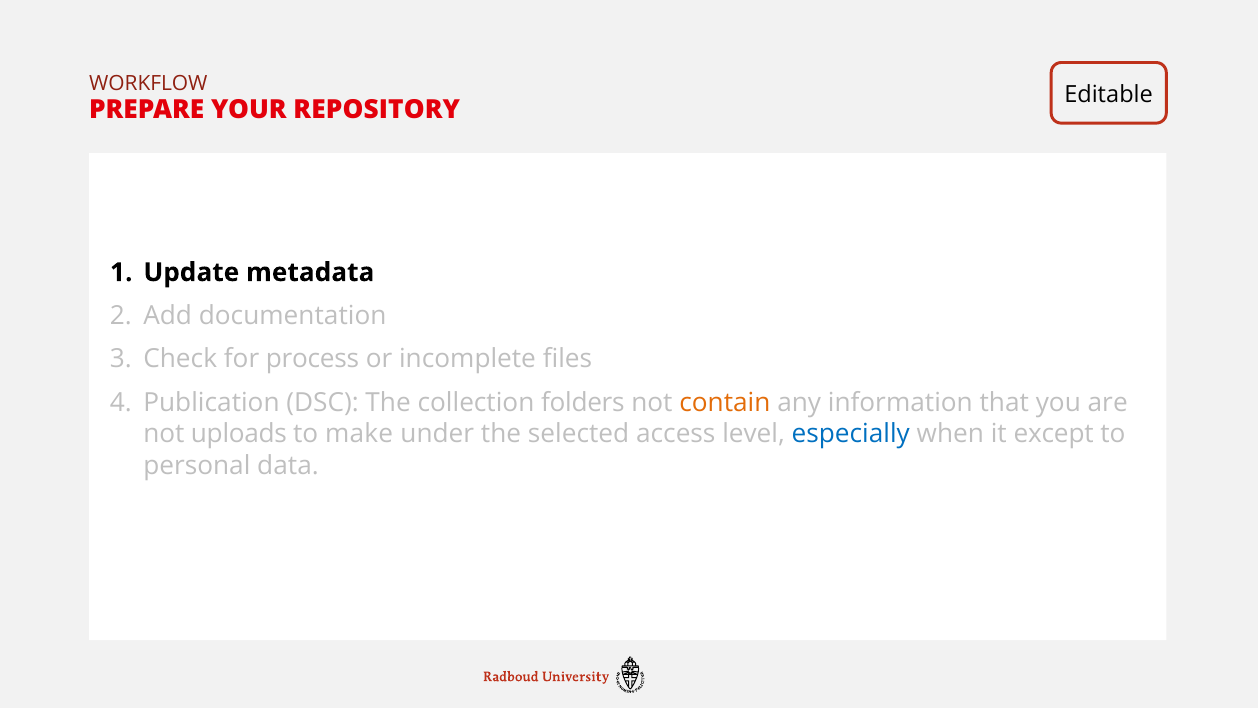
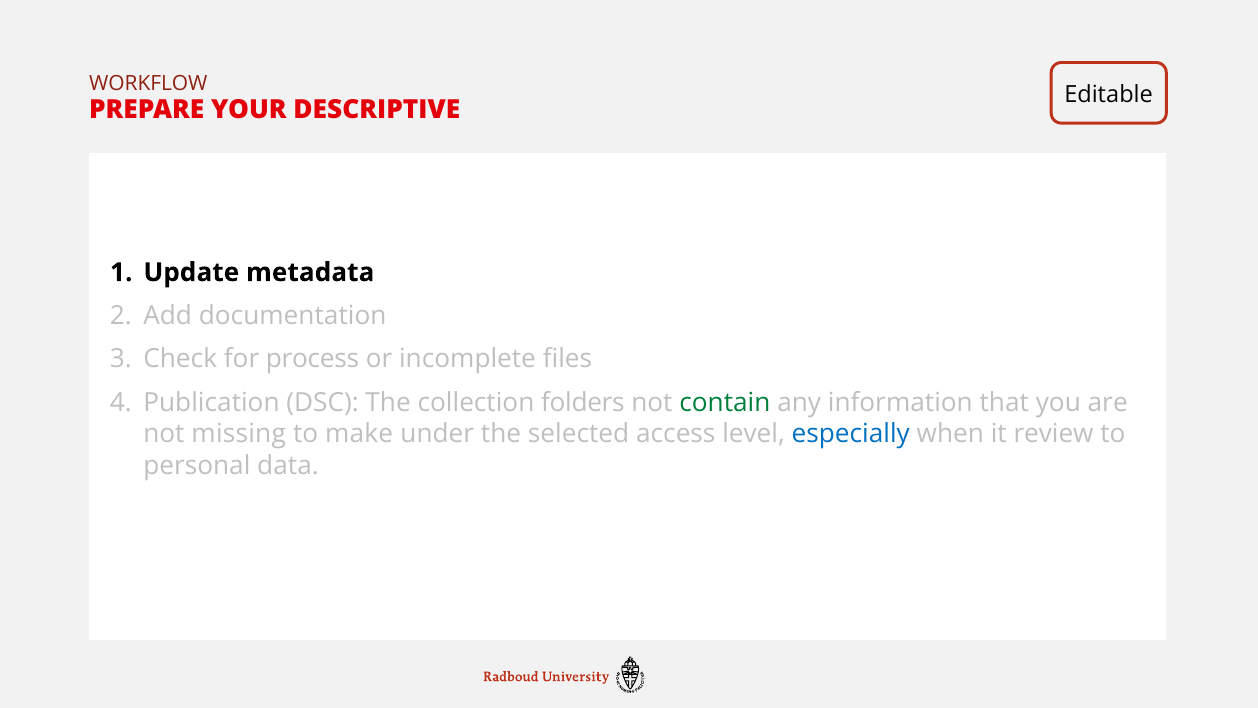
REPOSITORY: REPOSITORY -> DESCRIPTIVE (377, 110)
contain colour: orange -> green (725, 402)
uploads: uploads -> missing (239, 434)
except: except -> review (1054, 434)
